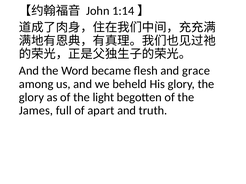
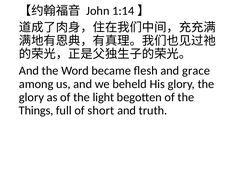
James: James -> Things (36, 111)
apart: apart -> short (101, 111)
